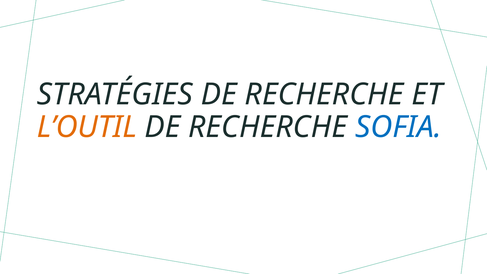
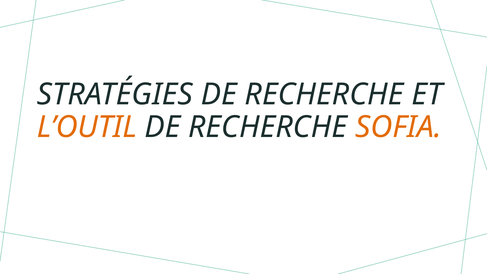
SOFIA colour: blue -> orange (398, 127)
